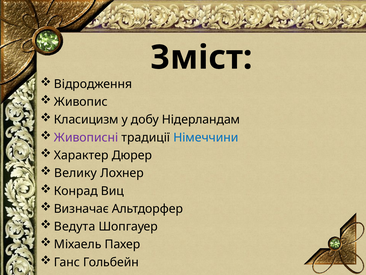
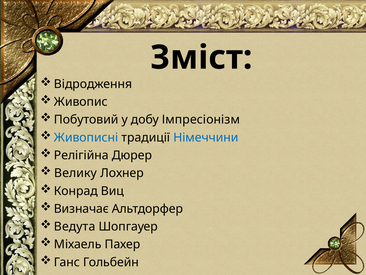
Класицизм: Класицизм -> Побутовий (86, 119)
Нідерландам: Нідерландам -> Імпресіонізм (201, 119)
Живописні colour: purple -> blue (86, 137)
Характер: Характер -> Релігійна (81, 155)
